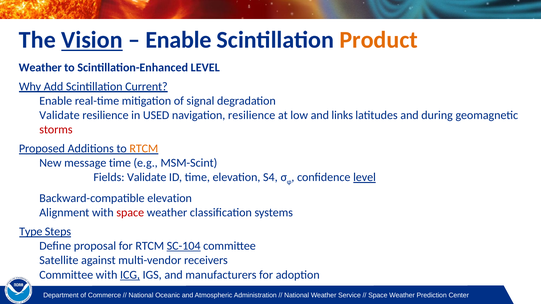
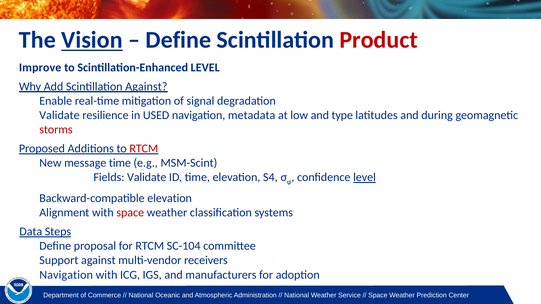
Enable: Enable -> Define (178, 40)
Product colour: orange -> red (379, 40)
Weather: Weather -> Improve (40, 68)
Scintillation Current: Current -> Against (146, 86)
navigation resilience: resilience -> metadata (252, 115)
links: links -> type (342, 115)
RTCM colour: orange -> red (144, 149)
Type: Type -> Data (31, 232)
SC-104 underline: present -> none (184, 246)
Satellite: Satellite -> Support (59, 261)
Committee: Committee -> Navigation (66, 275)
ICG underline: present -> none (130, 275)
